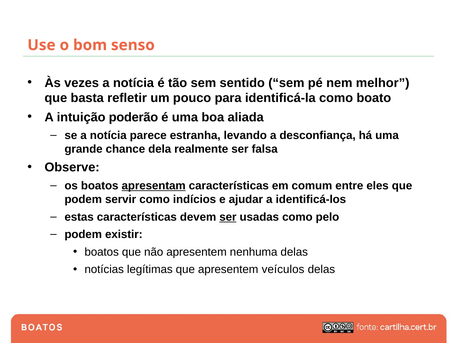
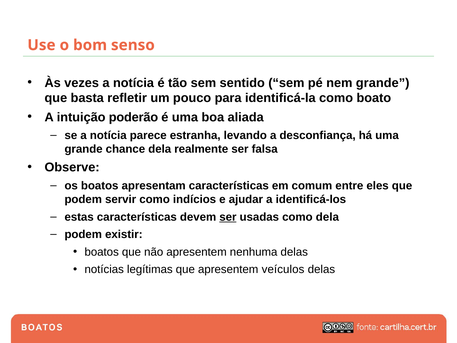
nem melhor: melhor -> grande (383, 83)
apresentam underline: present -> none (154, 186)
como pelo: pelo -> dela (327, 217)
